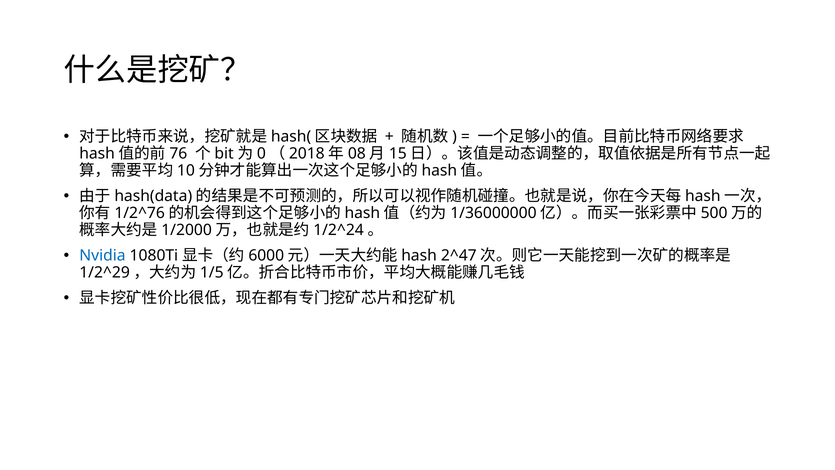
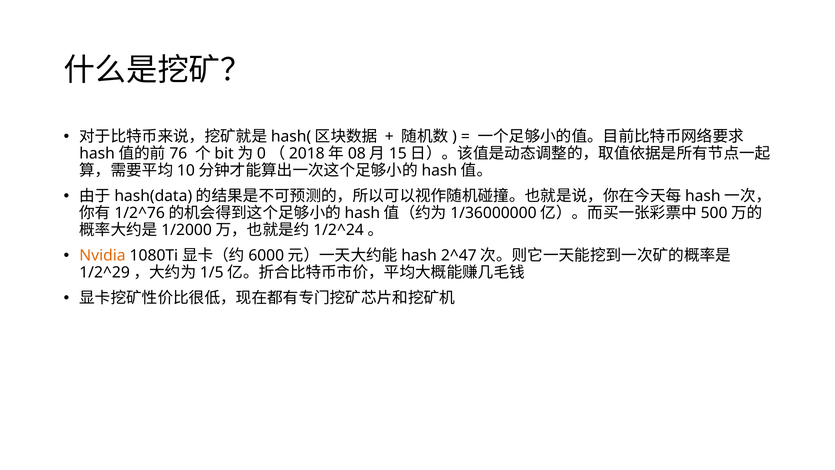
Nvidia colour: blue -> orange (102, 255)
